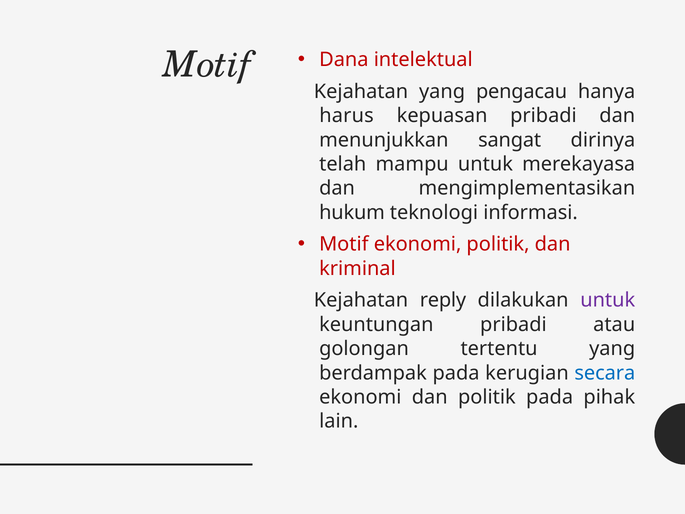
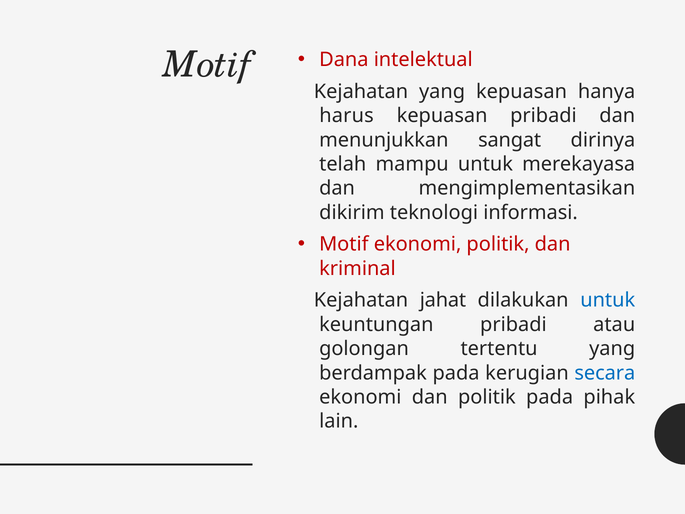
yang pengacau: pengacau -> kepuasan (521, 92)
hukum: hukum -> dikirim (352, 212)
reply: reply -> jahat (443, 300)
untuk colour: purple -> blue (608, 300)
